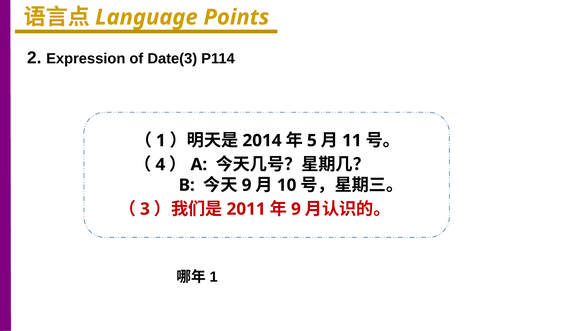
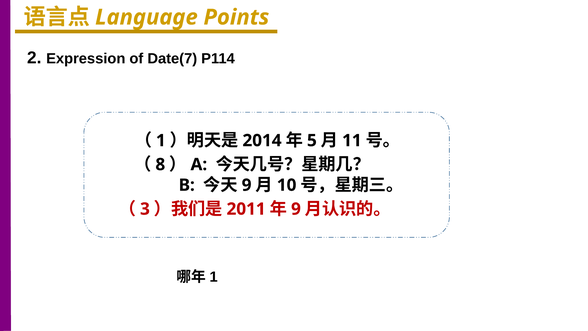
Date(3: Date(3 -> Date(7 (172, 59)
4: 4 -> 8 (160, 164)
